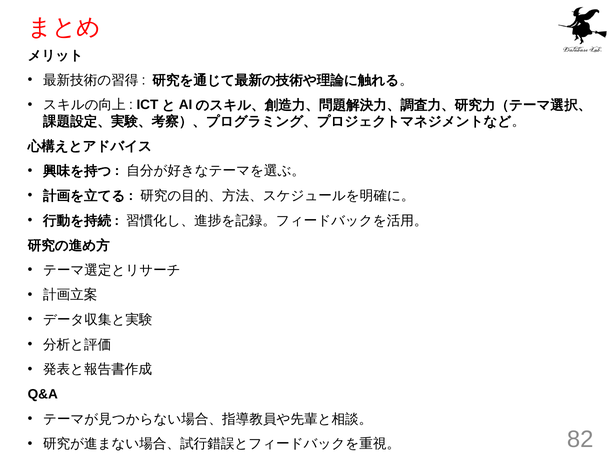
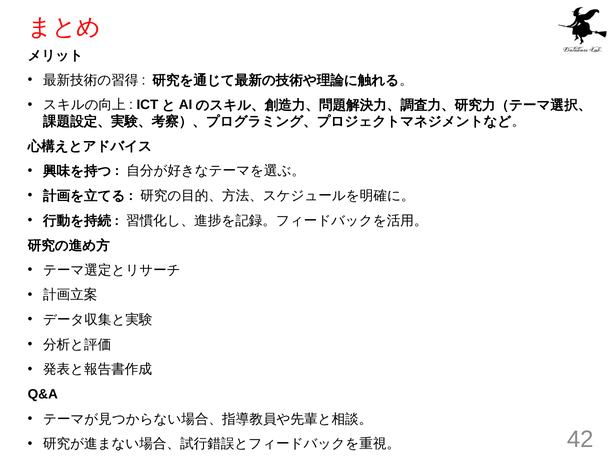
82: 82 -> 42 (580, 440)
